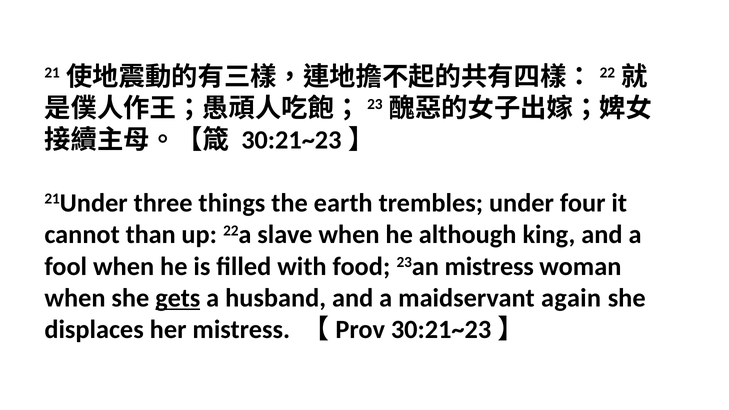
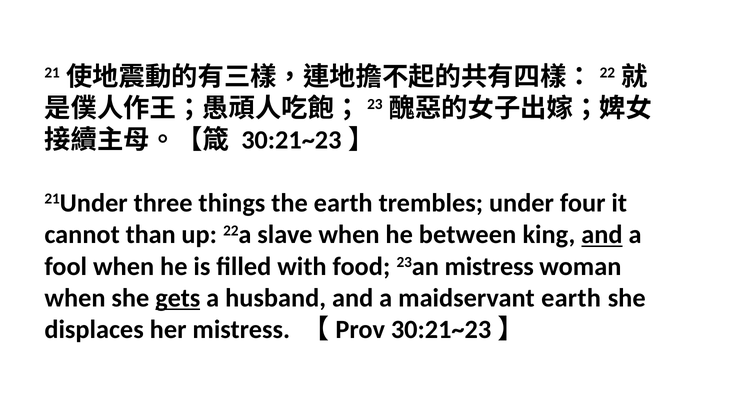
although: although -> between (468, 235)
and underline: none -> present (602, 235)
maidservant again: again -> earth (571, 298)
